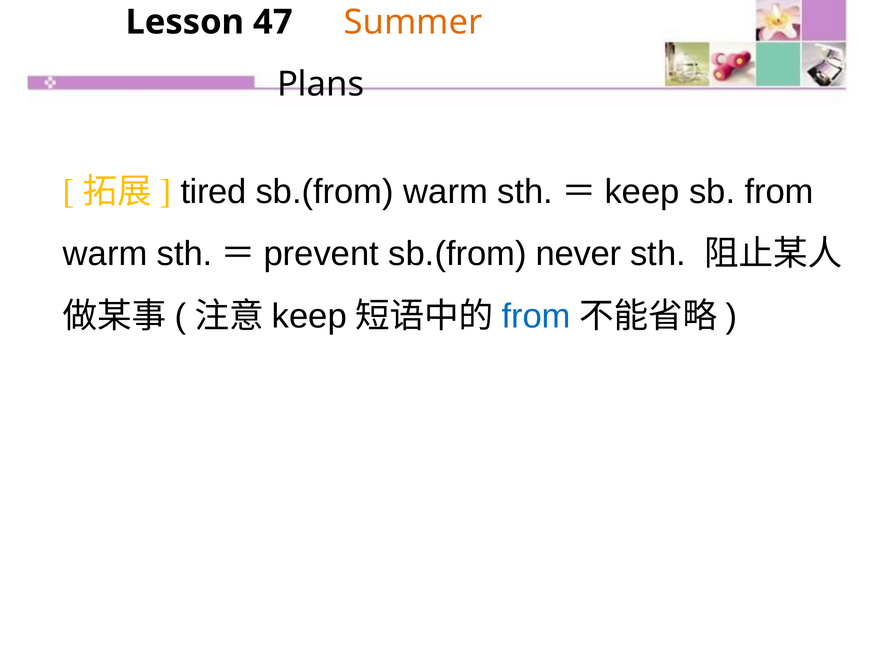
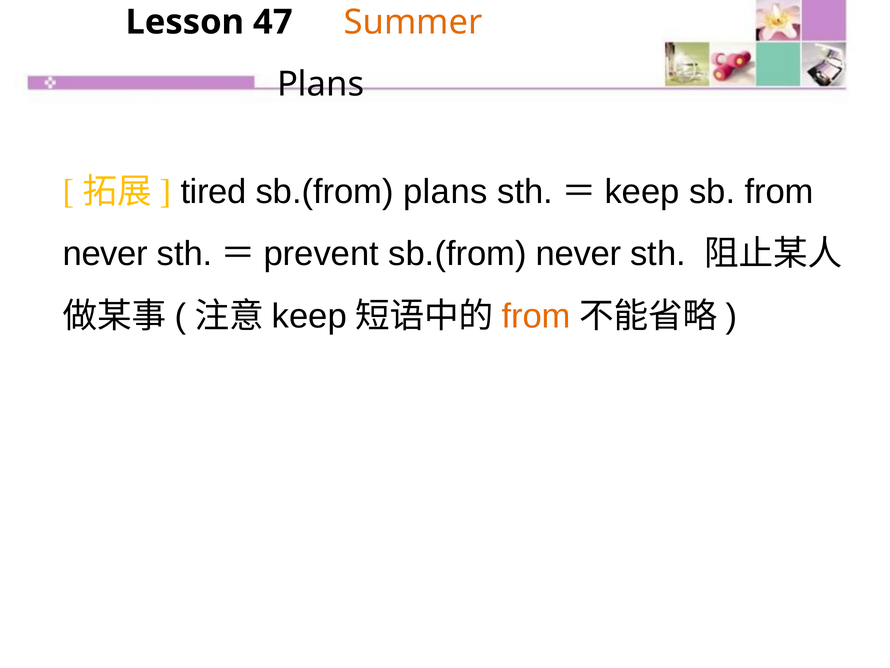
sb.(from warm: warm -> plans (445, 192)
warm: warm -> never (105, 254)
from colour: blue -> orange (536, 316)
